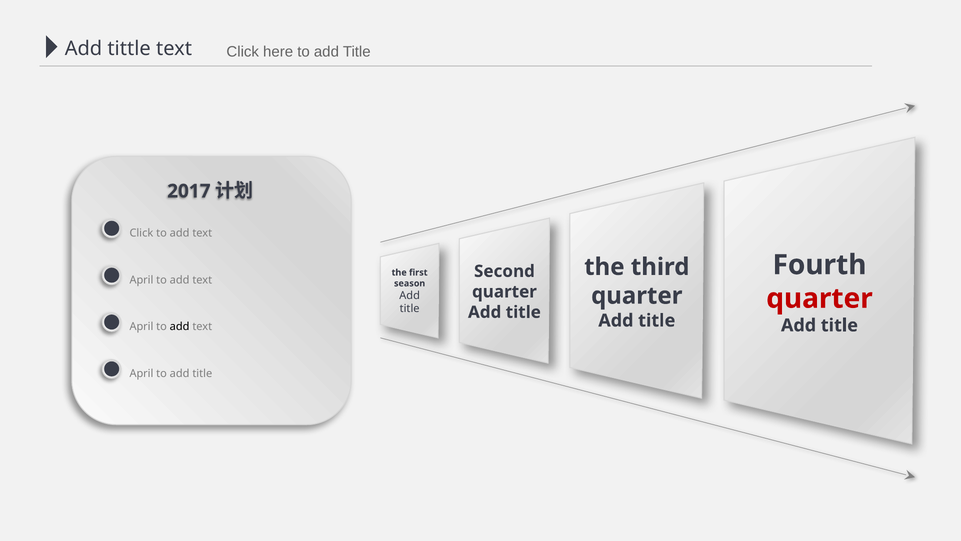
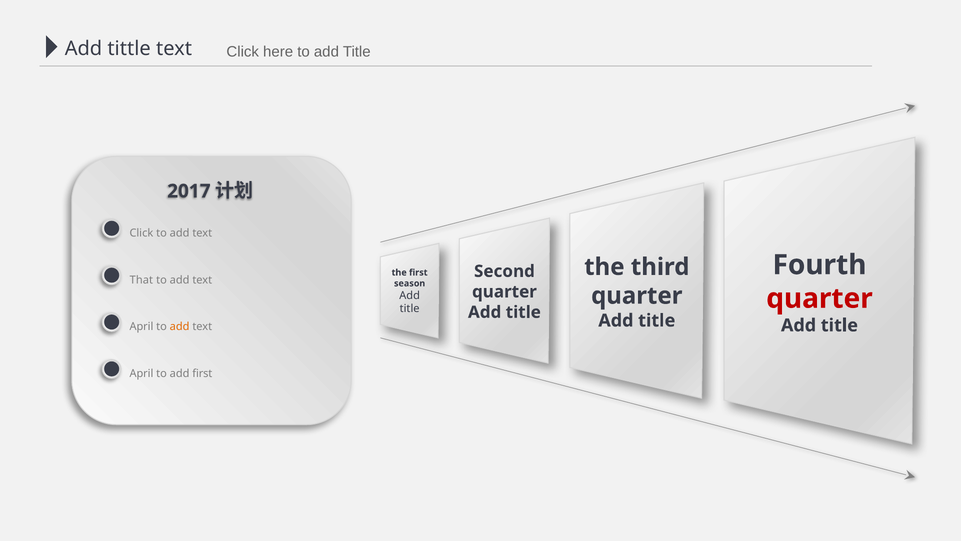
April: April -> That (141, 280)
add colour: black -> orange (180, 327)
title: title -> first (202, 373)
